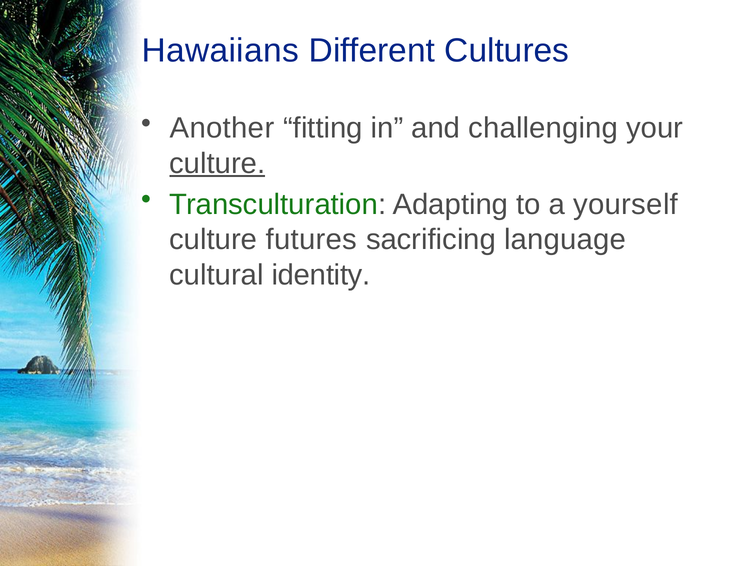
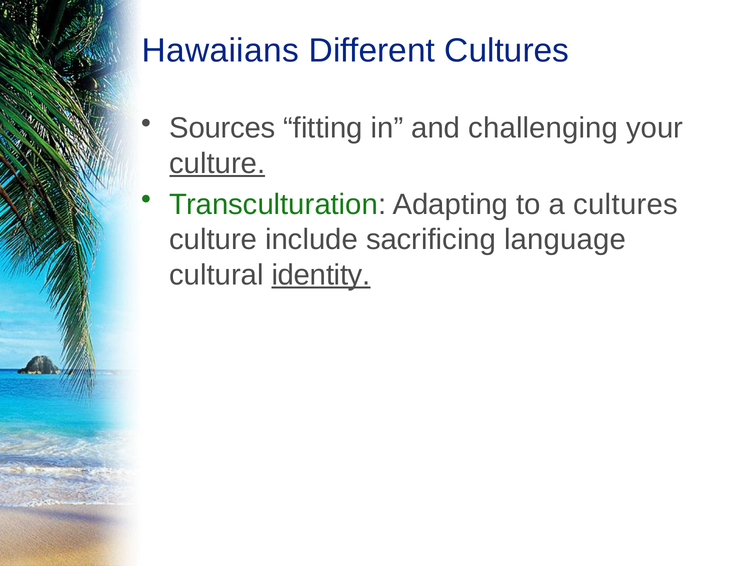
Another: Another -> Sources (222, 128)
a yourself: yourself -> cultures (626, 204)
futures: futures -> include (312, 239)
identity underline: none -> present (321, 275)
